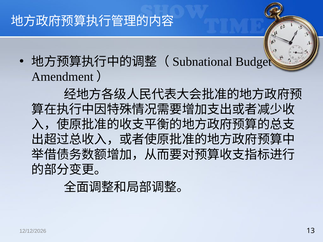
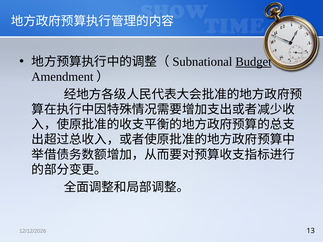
Budget underline: none -> present (254, 62)
